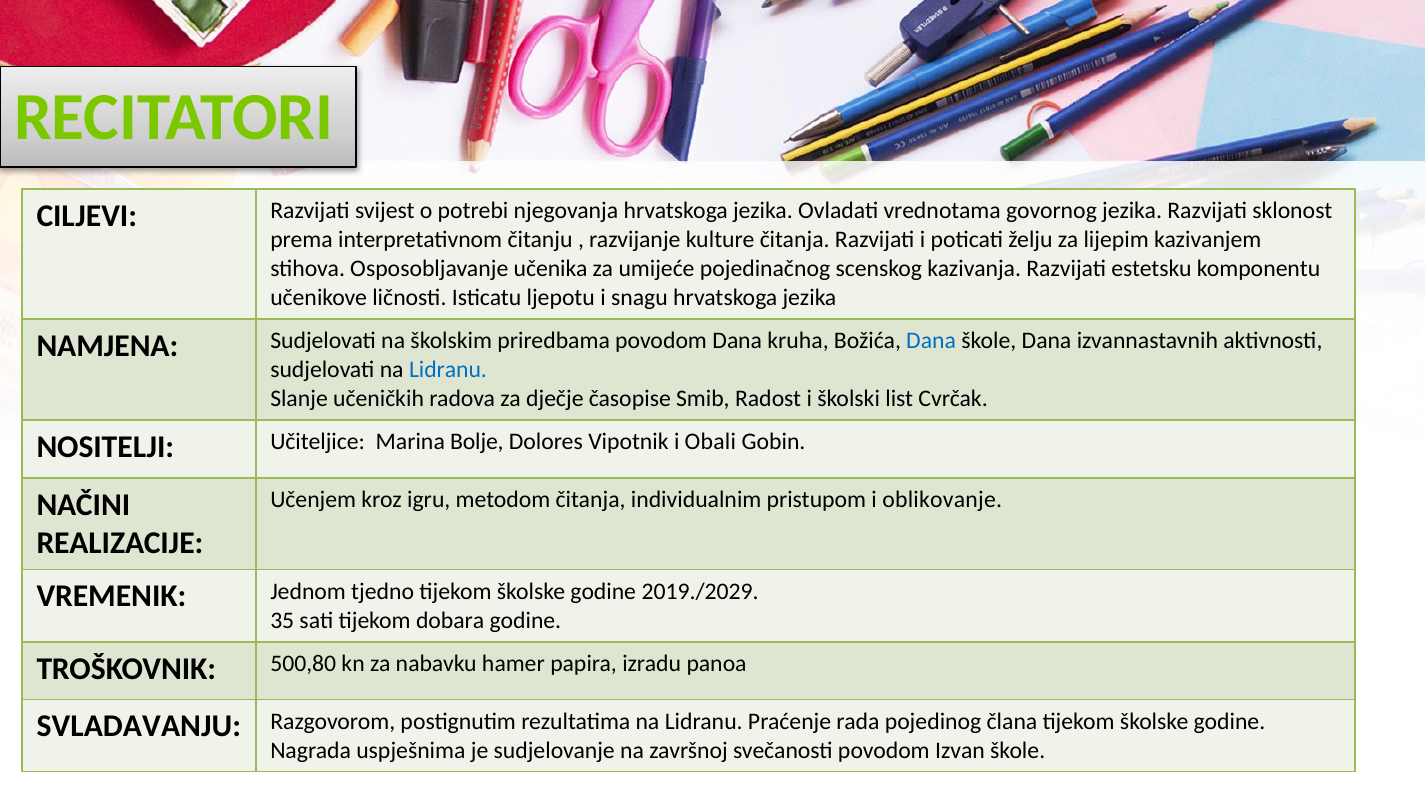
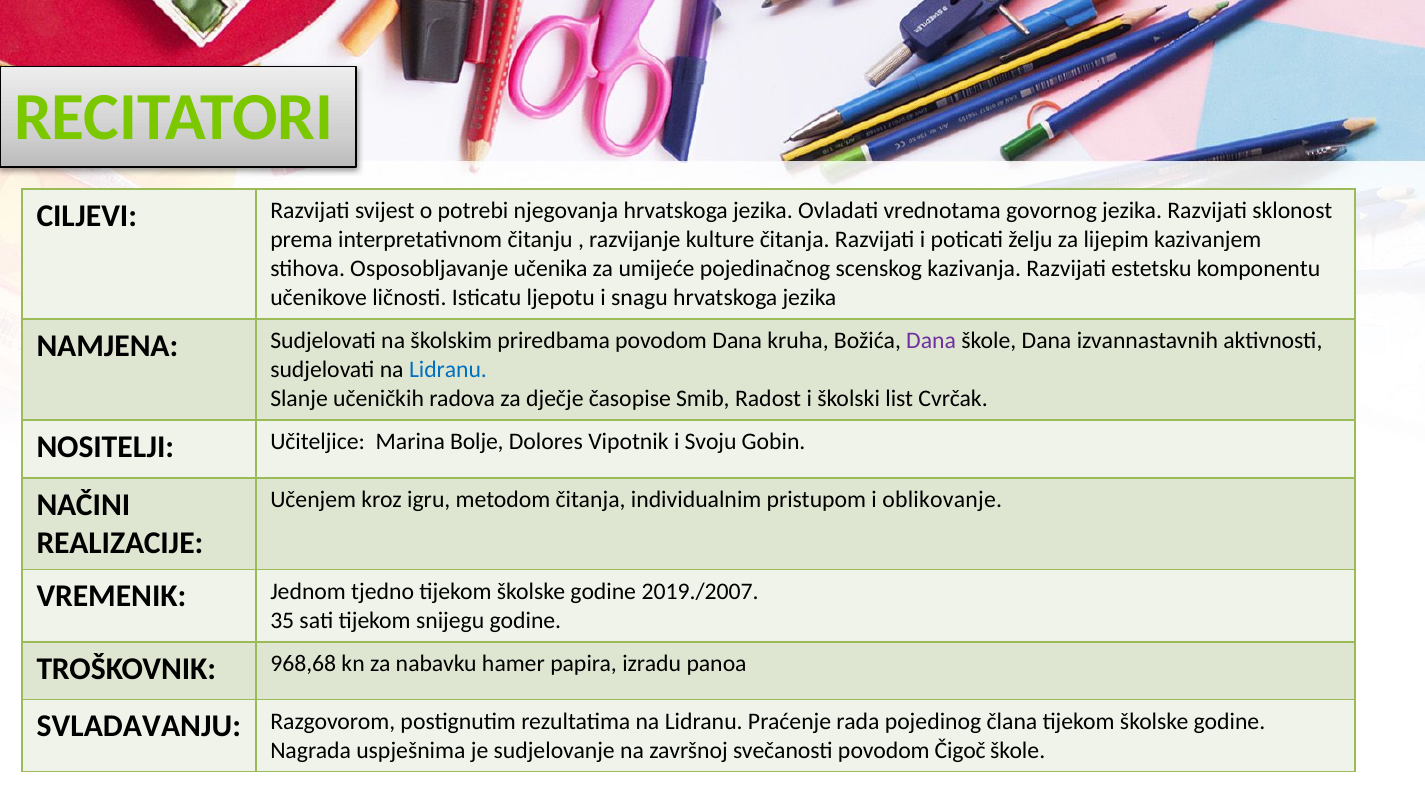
Dana colour: blue -> purple (931, 341)
Obali: Obali -> Svoju (711, 442)
2019./2029: 2019./2029 -> 2019./2007 (700, 592)
dobara: dobara -> snijegu (450, 621)
500,80: 500,80 -> 968,68 (303, 664)
Izvan: Izvan -> Čigoč (960, 751)
